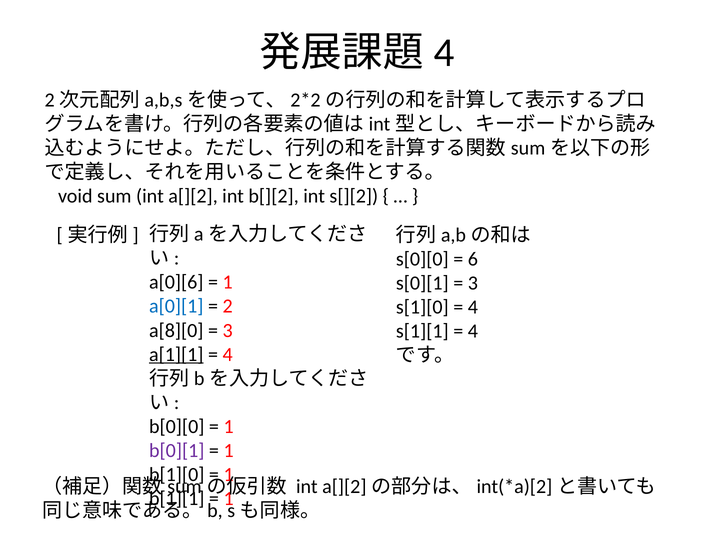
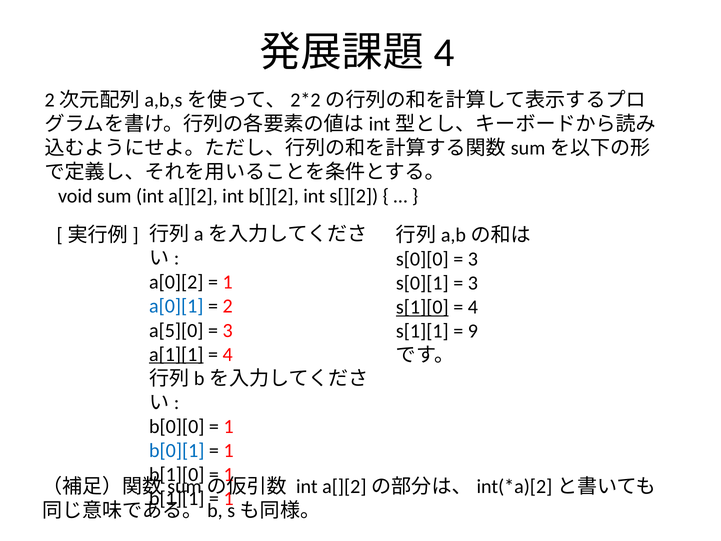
6: 6 -> 3 (473, 259)
a[0][6: a[0][6 -> a[0][2 (176, 282)
s[1][0 underline: none -> present (422, 307)
a[8][0: a[8][0 -> a[5][0 (176, 330)
4: 4 -> 9 (473, 331)
b[0][1 colour: purple -> blue (177, 450)
